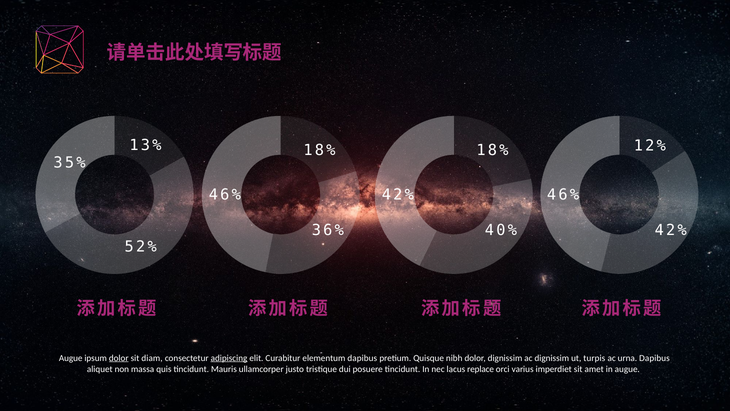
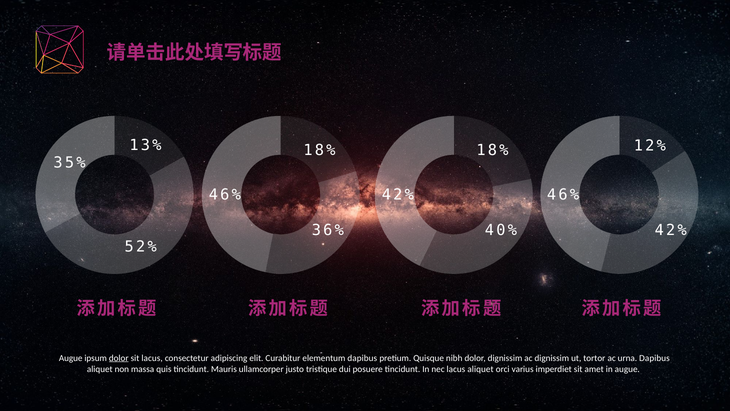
sit diam: diam -> lacus (152, 358)
adipiscing underline: present -> none (229, 358)
turpis: turpis -> tortor (594, 358)
lacus replace: replace -> aliquet (481, 369)
